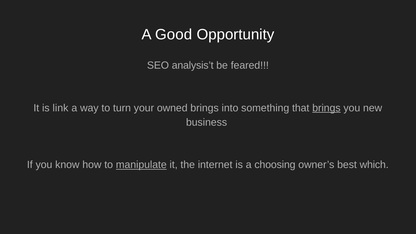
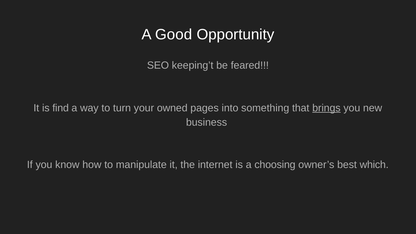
analysis’t: analysis’t -> keeping’t (193, 65)
link: link -> find (61, 108)
owned brings: brings -> pages (205, 108)
manipulate underline: present -> none (141, 165)
